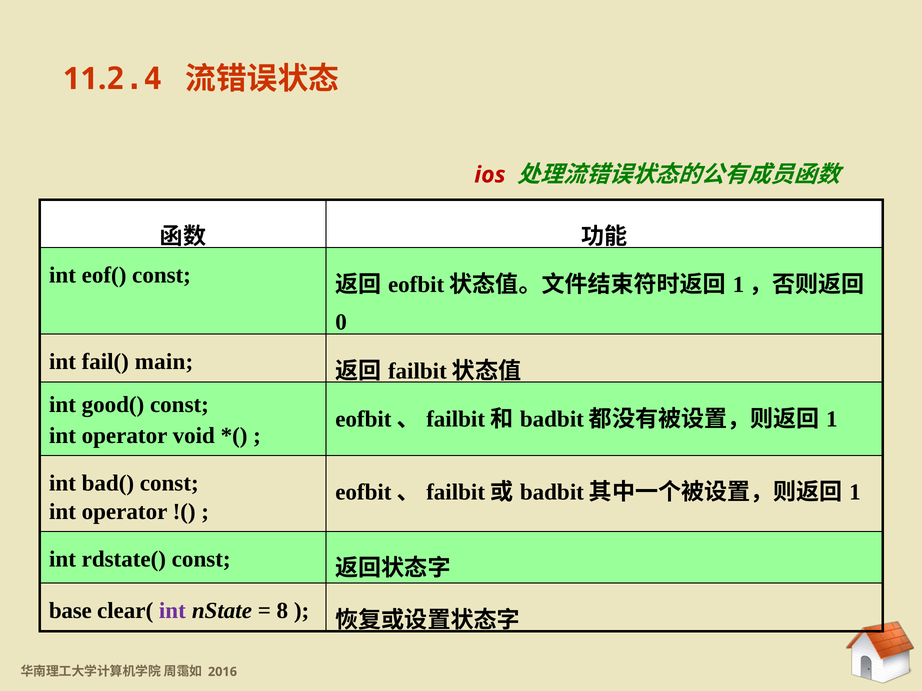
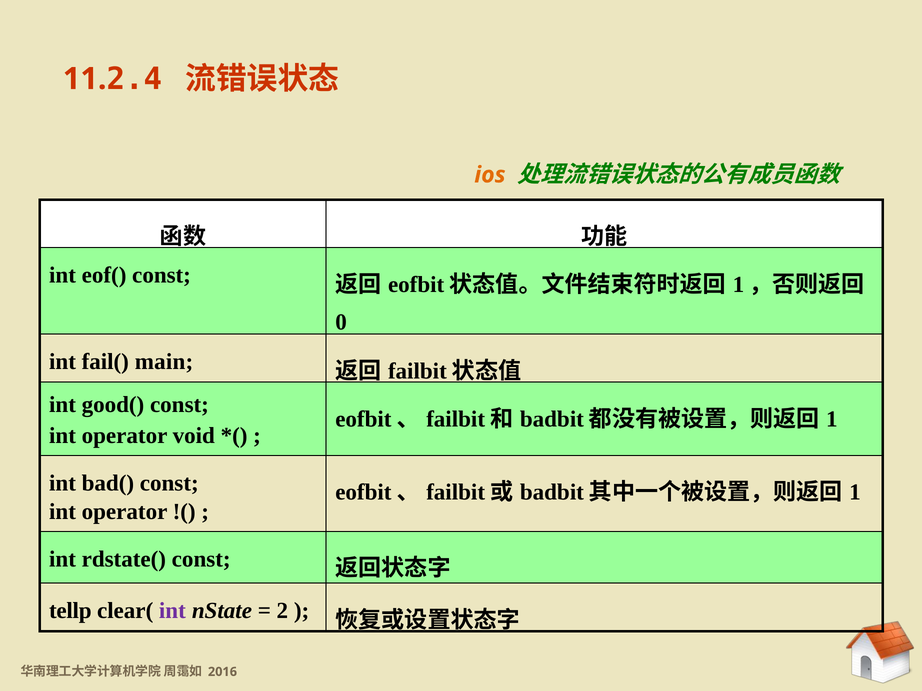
ios colour: red -> orange (490, 175)
base: base -> tellp (70, 611)
8: 8 -> 2 (282, 611)
